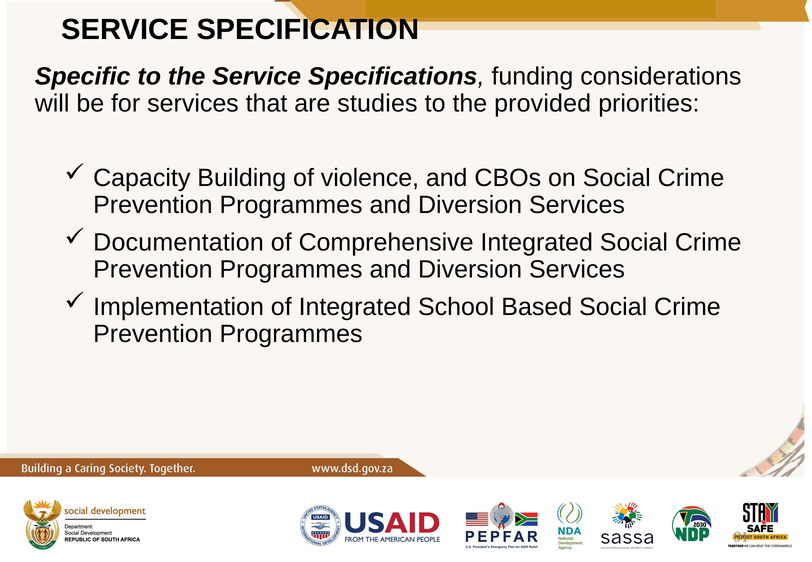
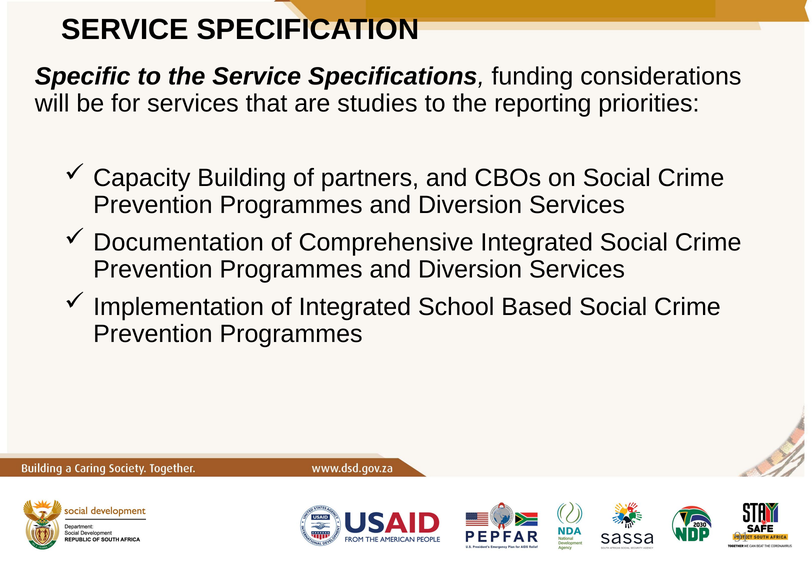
provided: provided -> reporting (543, 103)
violence: violence -> partners (370, 178)
